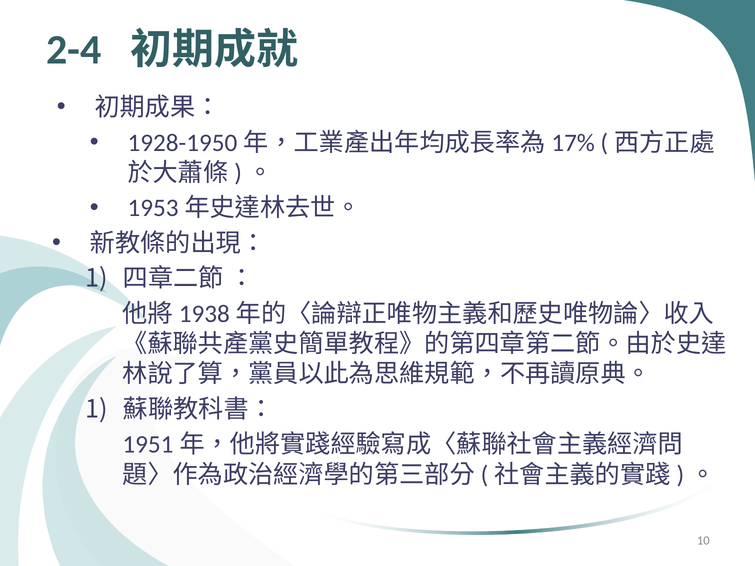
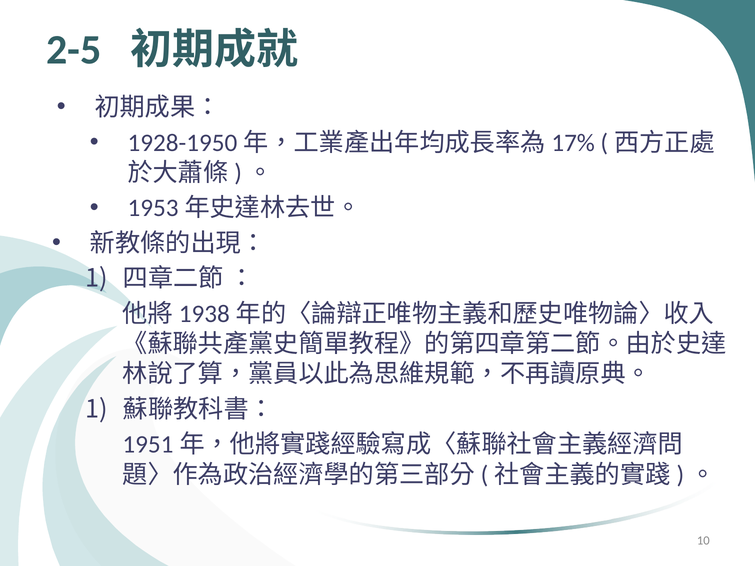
2-4: 2-4 -> 2-5 (74, 50)
